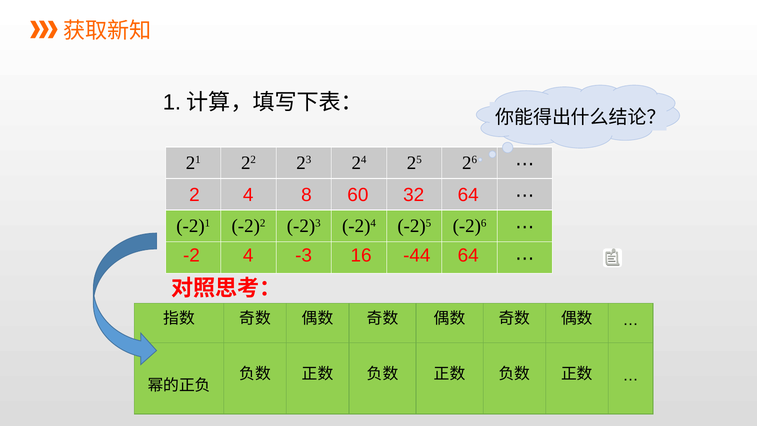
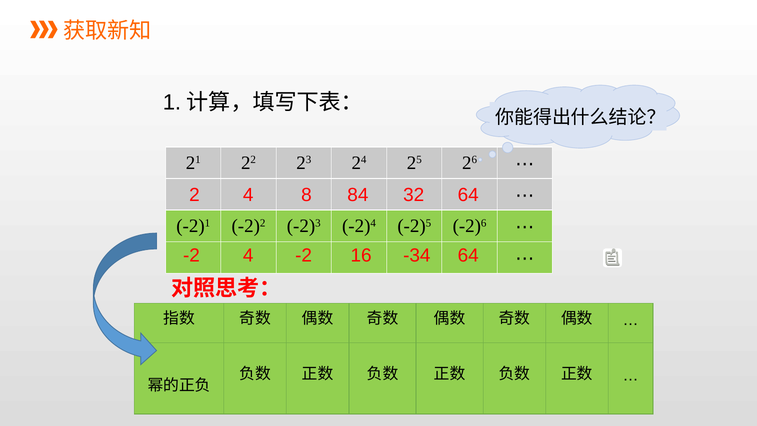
60: 60 -> 84 (358, 195)
-3: -3 -> -2 (304, 256)
-44: -44 -> -34 (417, 256)
